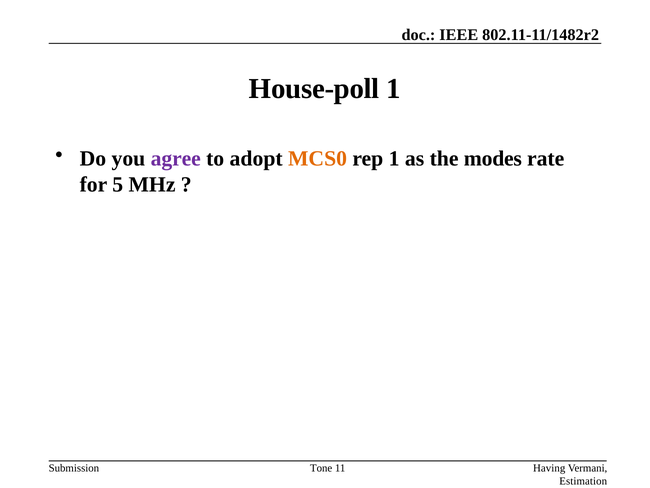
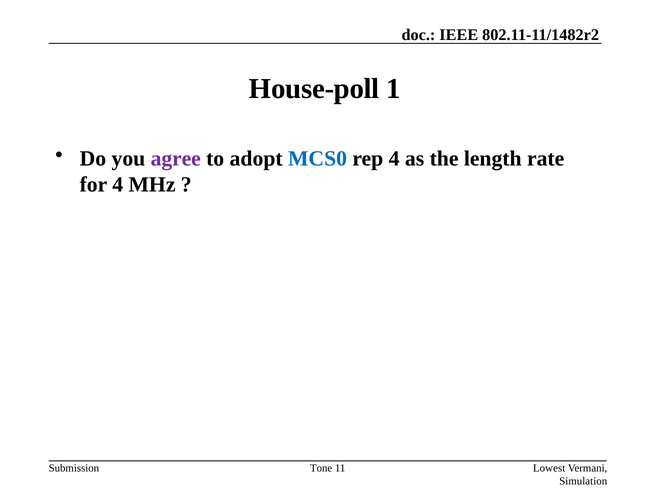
MCS0 colour: orange -> blue (318, 159)
rep 1: 1 -> 4 (394, 159)
modes: modes -> length (493, 159)
for 5: 5 -> 4 (118, 185)
Having: Having -> Lowest (549, 468)
Estimation: Estimation -> Simulation (583, 481)
